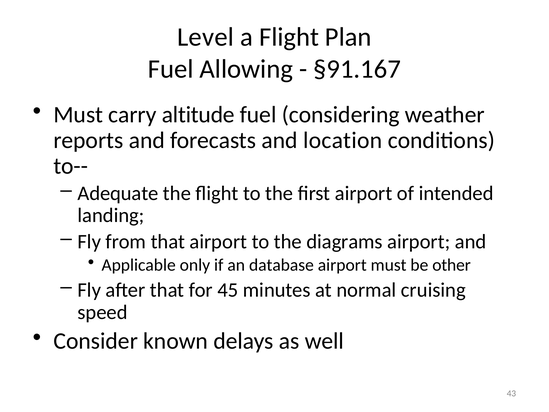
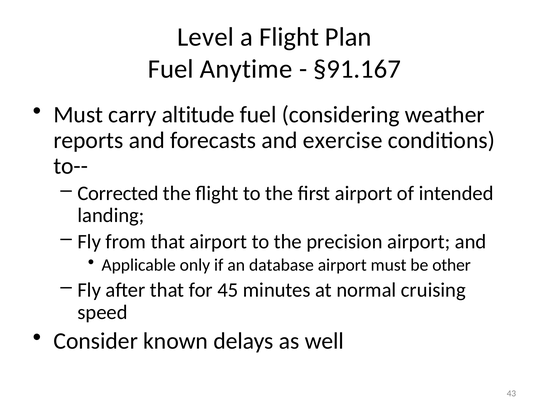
Allowing: Allowing -> Anytime (246, 69)
location: location -> exercise (343, 140)
Adequate: Adequate -> Corrected (118, 193)
diagrams: diagrams -> precision (345, 241)
